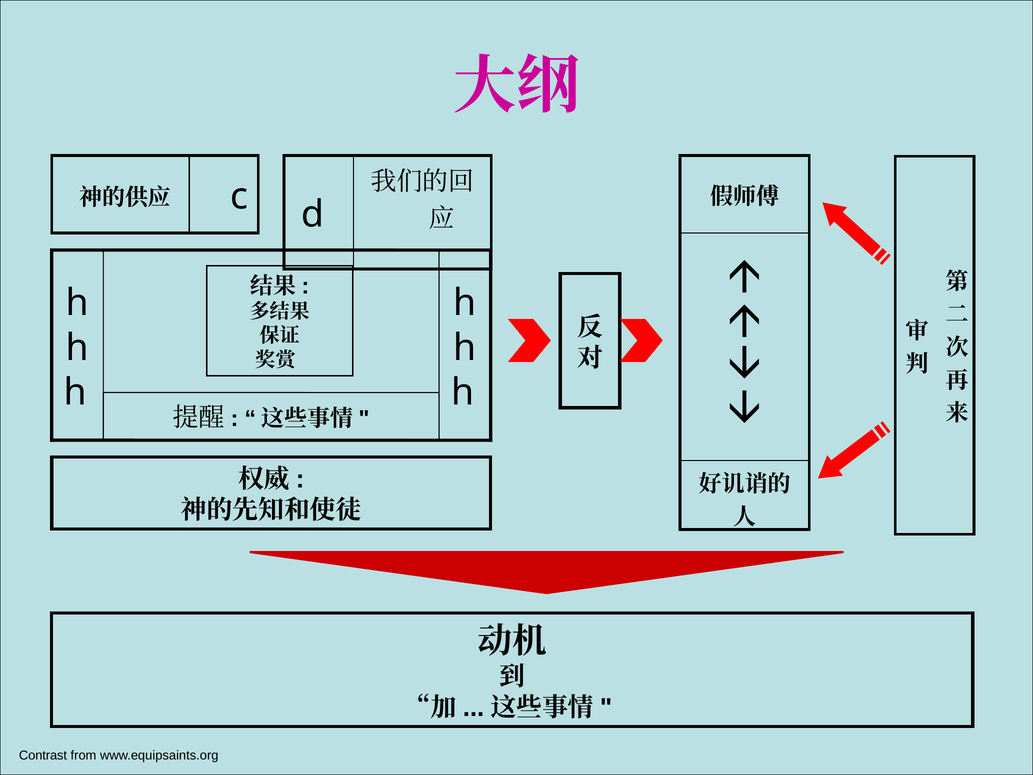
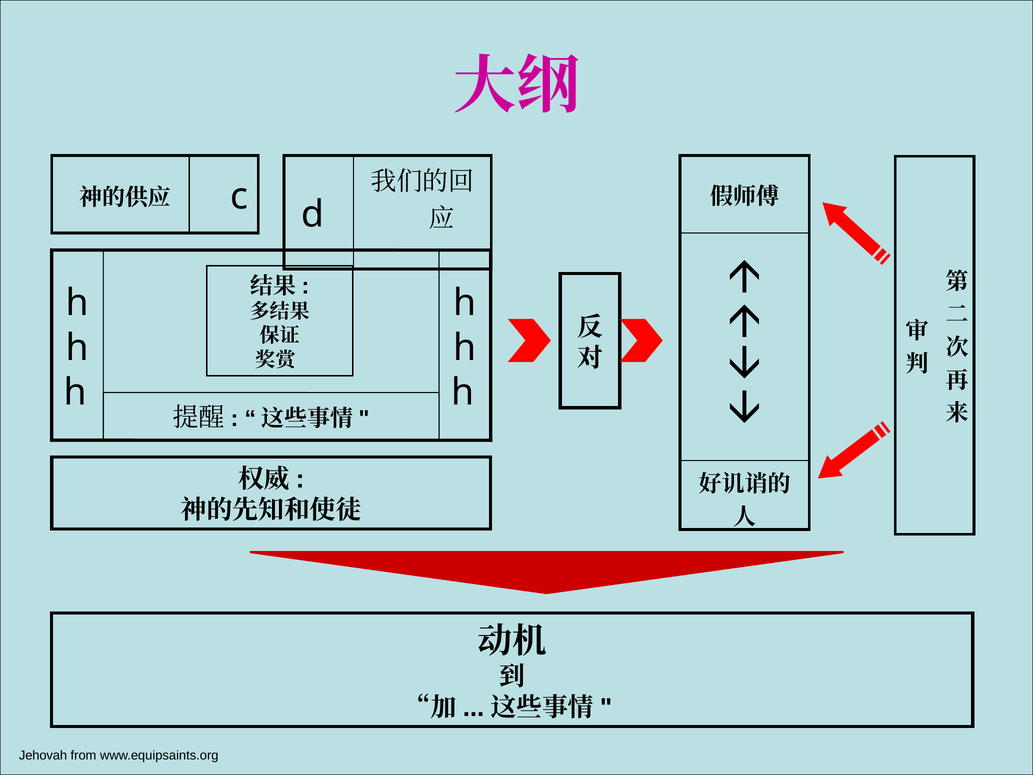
Contrast: Contrast -> Jehovah (43, 755)
